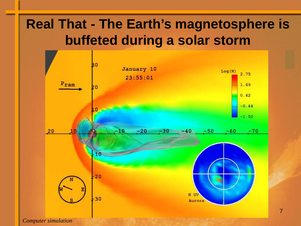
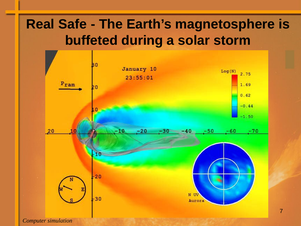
That: That -> Safe (73, 24)
